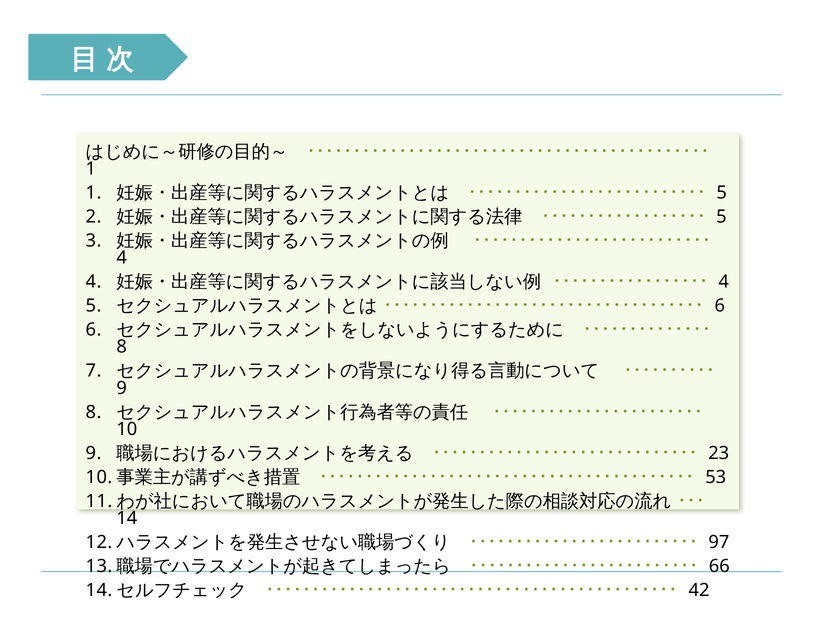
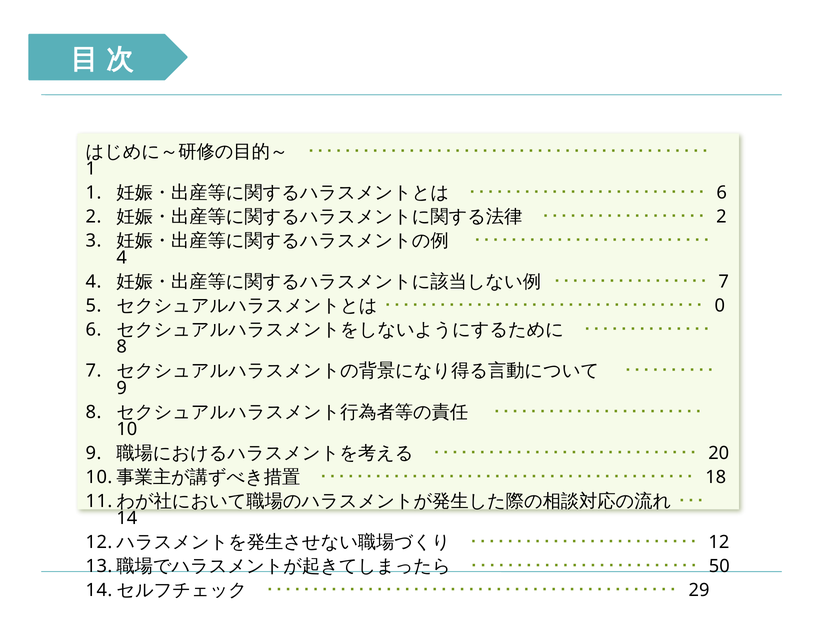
5: 5 -> 6 (722, 193)
5: 5 -> 2 (721, 217)
4: 4 -> 7 (724, 282)
6: 6 -> 0 (720, 306)
23: 23 -> 20 (719, 453)
53: 53 -> 18 (716, 477)
97: 97 -> 12 (719, 543)
66: 66 -> 50 (719, 567)
42: 42 -> 29 (699, 591)
